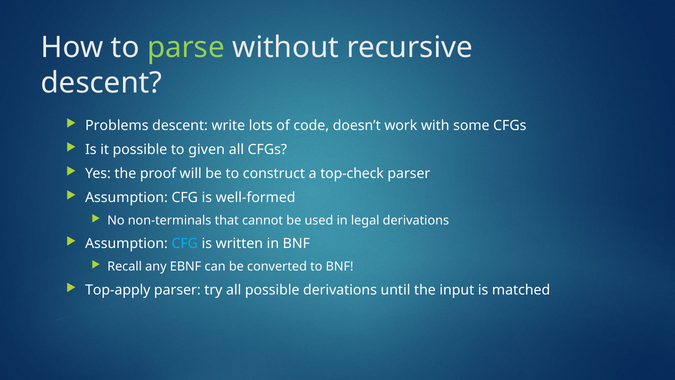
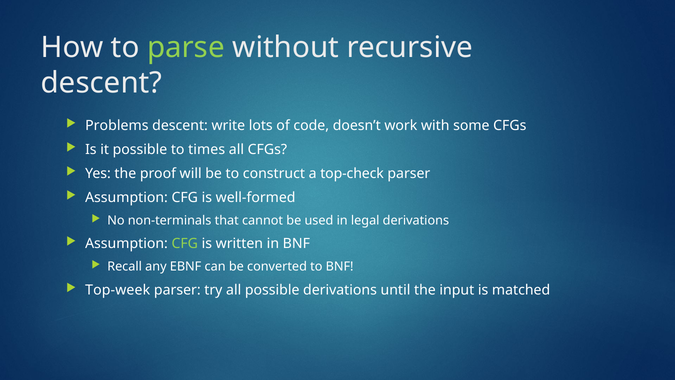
given: given -> times (207, 150)
CFG colour: light blue -> light green (185, 244)
Top-apply: Top-apply -> Top-week (118, 290)
